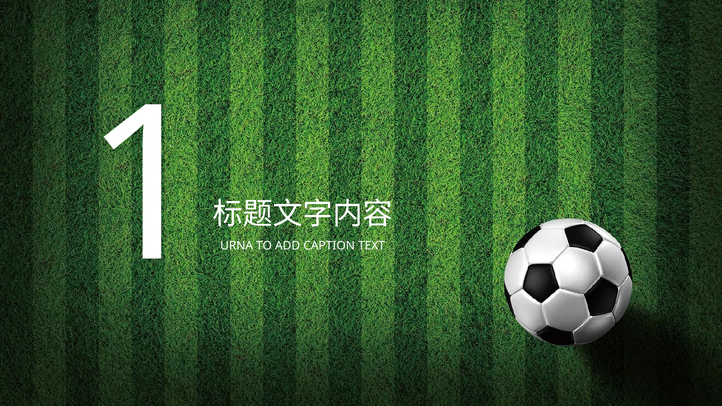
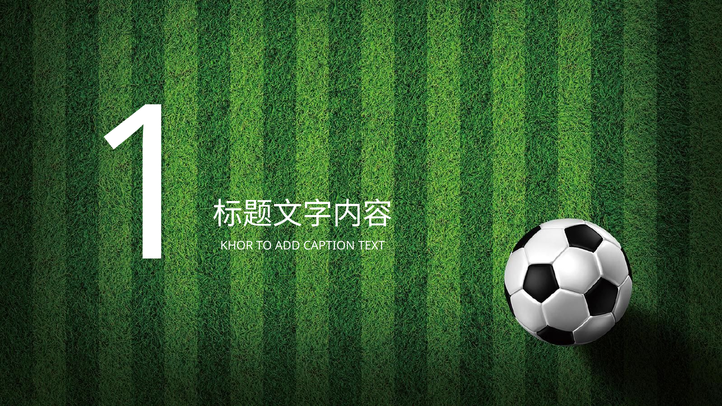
URNA: URNA -> KHOR (237, 246)
